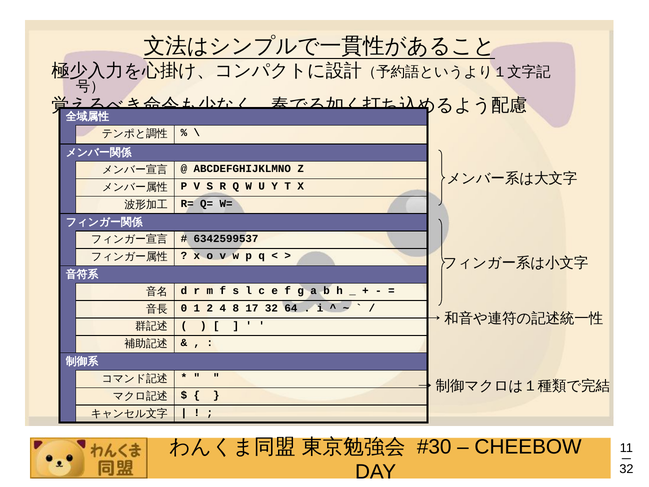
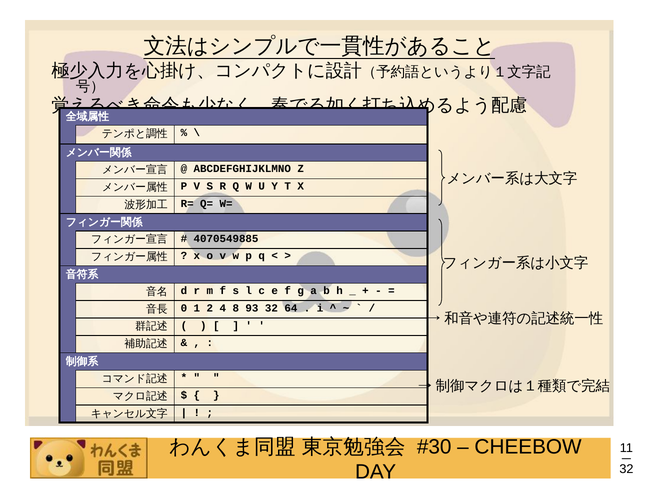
6342599537: 6342599537 -> 4070549885 (226, 238)
17: 17 -> 93 (252, 308)
